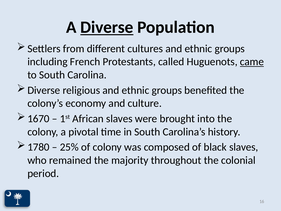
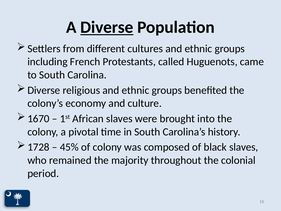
came underline: present -> none (252, 62)
1780: 1780 -> 1728 (38, 147)
25%: 25% -> 45% (69, 147)
